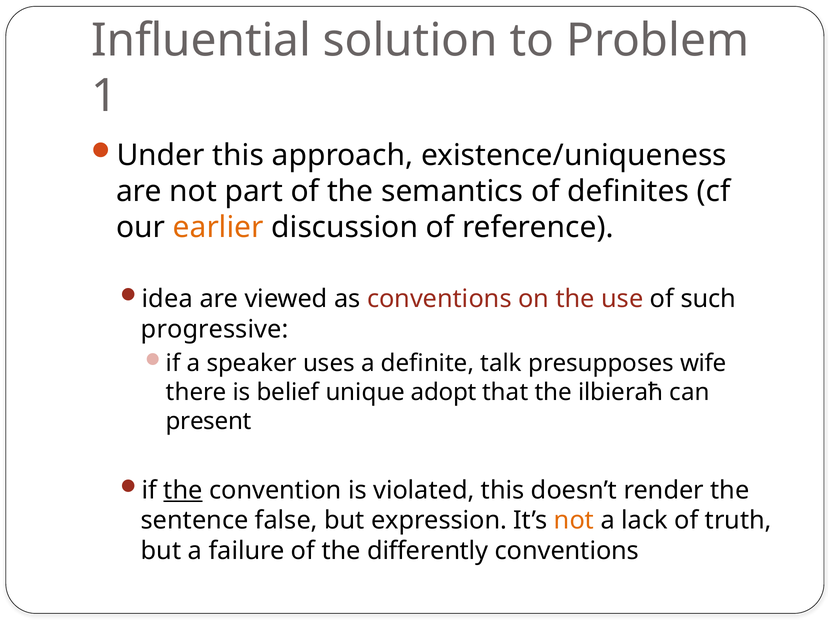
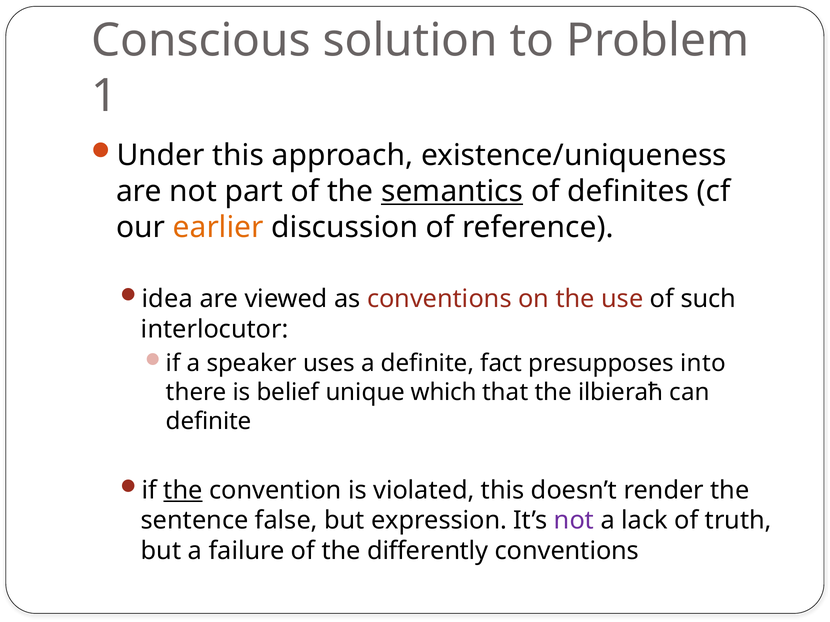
Influential: Influential -> Conscious (201, 41)
semantics underline: none -> present (452, 192)
progressive: progressive -> interlocutor (215, 330)
talk: talk -> fact (501, 364)
wife: wife -> into (703, 364)
adopt: adopt -> which (444, 393)
present: present -> definite (209, 422)
not colour: orange -> purple (574, 521)
